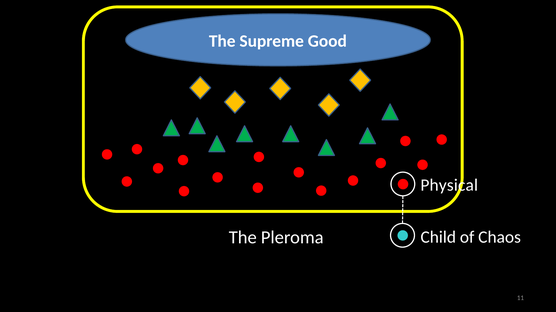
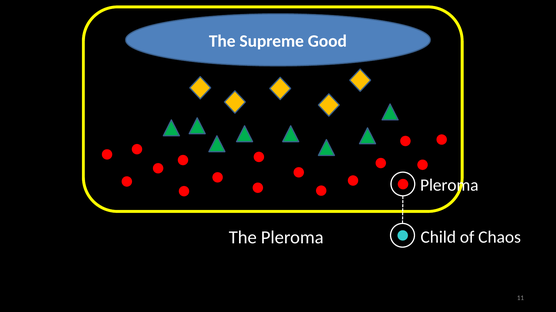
Physical: Physical -> Pleroma (449, 185)
